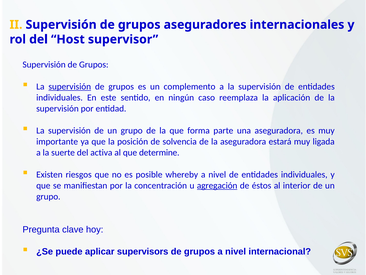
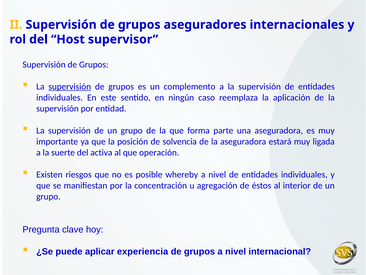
determine: determine -> operación (159, 152)
agregación underline: present -> none (217, 185)
supervisors: supervisors -> experiencia (143, 251)
